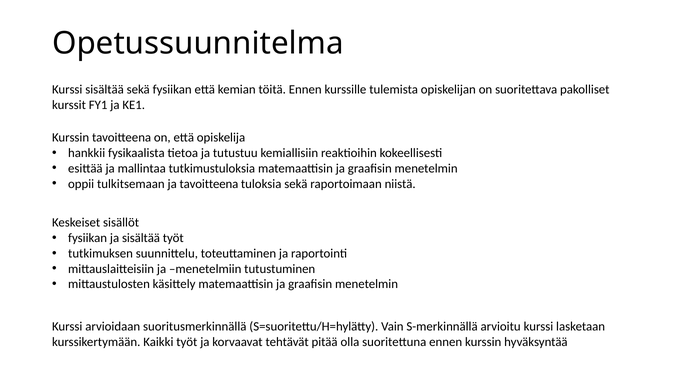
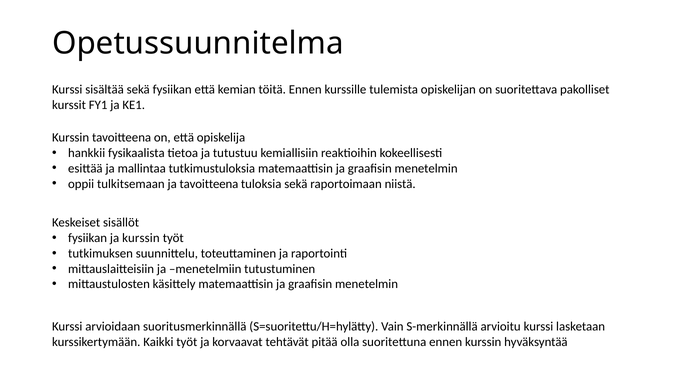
ja sisältää: sisältää -> kurssin (141, 238)
